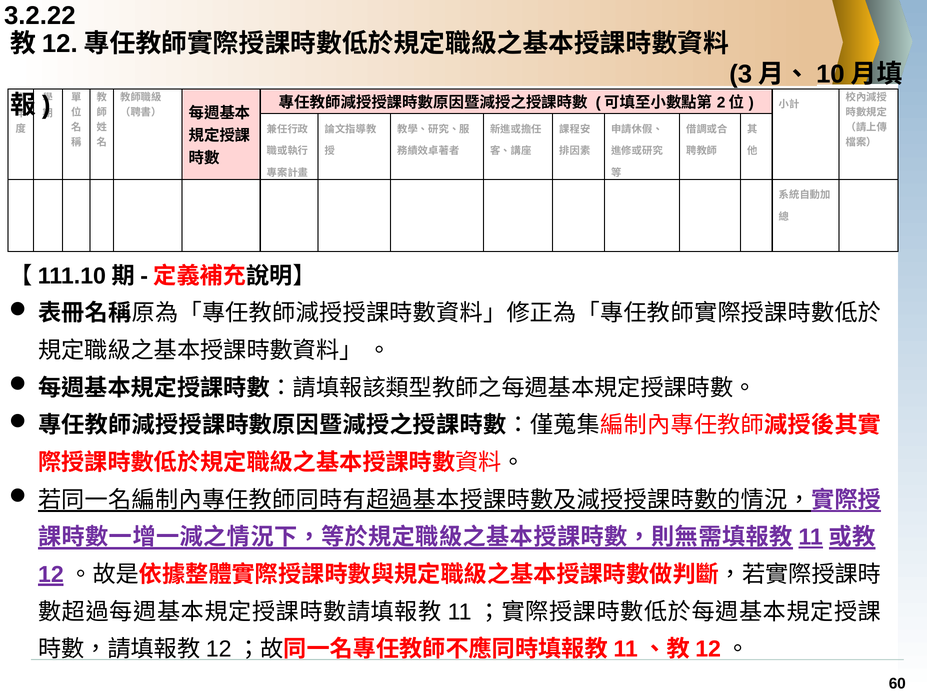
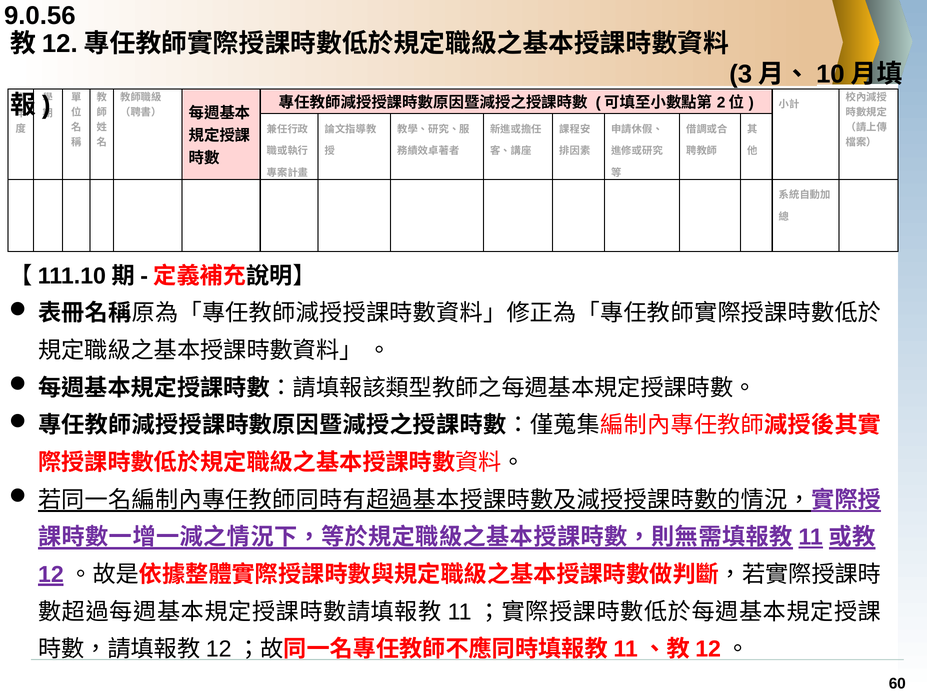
3.2.22: 3.2.22 -> 9.0.56 (40, 16)
